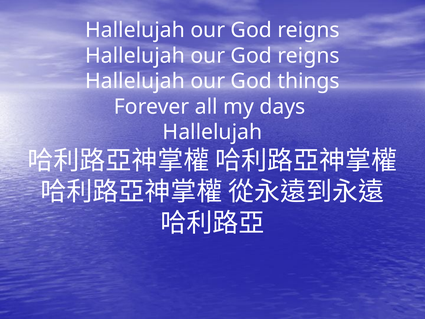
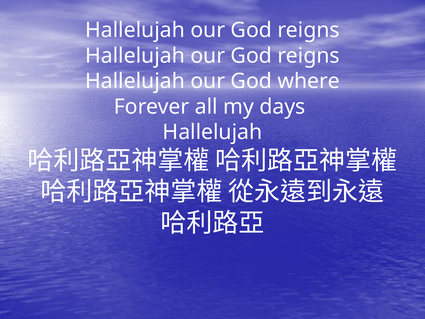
things: things -> where (309, 81)
